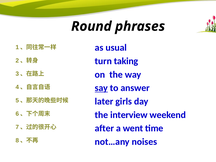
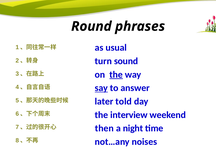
taking: taking -> sound (126, 61)
the underline: none -> present (116, 75)
girls: girls -> told (124, 101)
after: after -> then (104, 128)
went: went -> night (133, 128)
